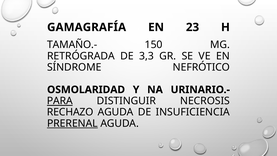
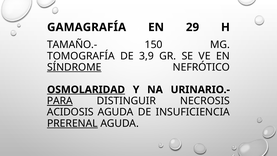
23: 23 -> 29 (193, 27)
RETRÓGRADA: RETRÓGRADA -> TOMOGRAFÍA (81, 56)
3,3: 3,3 -> 3,9 (146, 56)
SÍNDROME underline: none -> present (74, 67)
OSMOLARIDAD underline: none -> present (86, 90)
RECHAZO: RECHAZO -> ACIDOSIS (70, 112)
